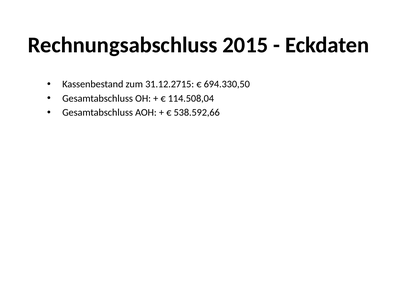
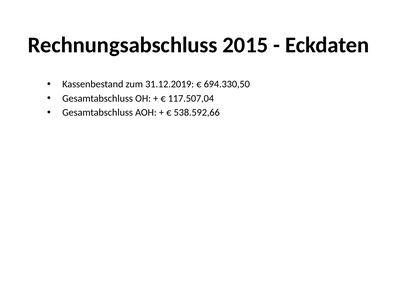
31.12.2715: 31.12.2715 -> 31.12.2019 (170, 84)
114.508,04: 114.508,04 -> 117.507,04 (191, 98)
